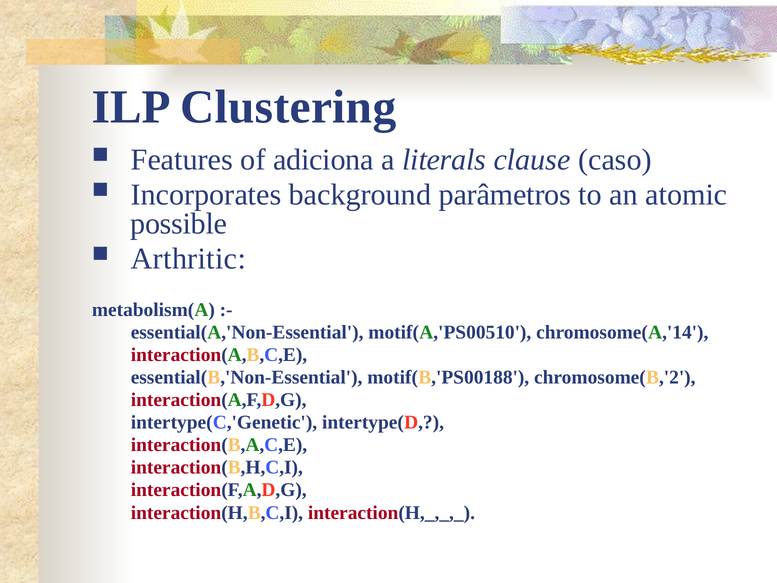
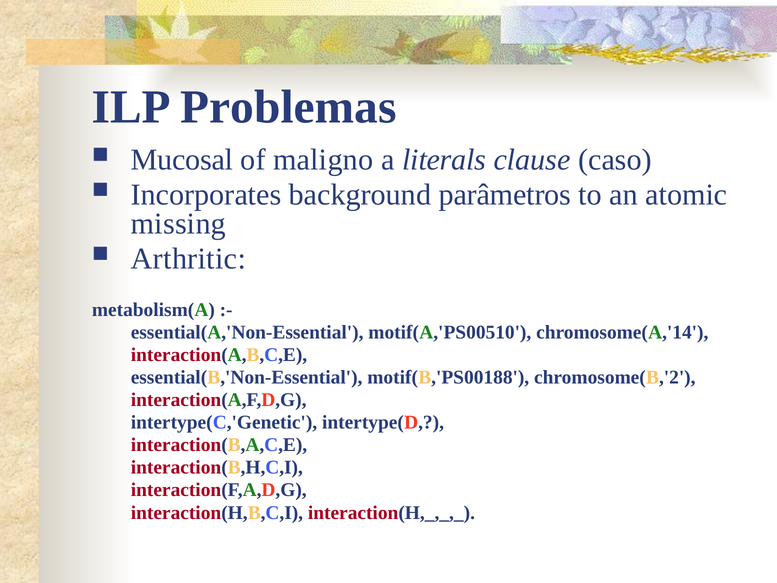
Clustering: Clustering -> Problemas (288, 107)
Features: Features -> Mucosal (182, 160)
adiciona: adiciona -> maligno (323, 160)
possible: possible -> missing (178, 224)
